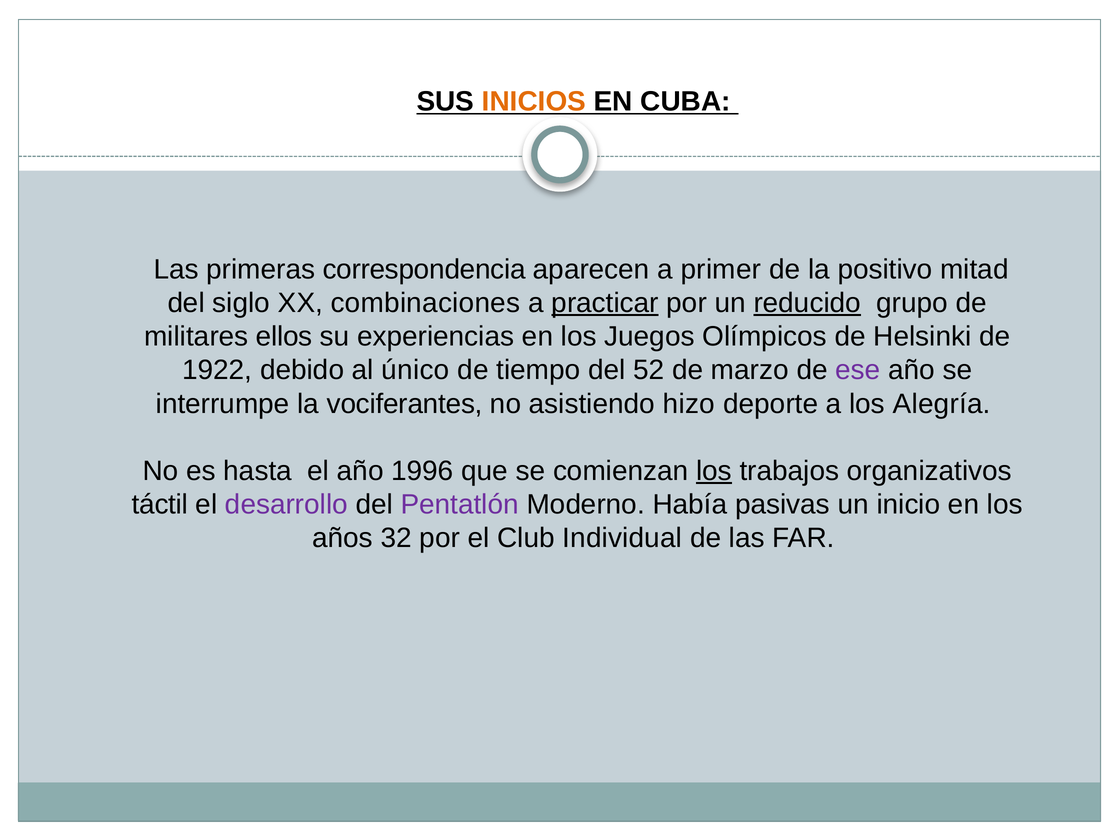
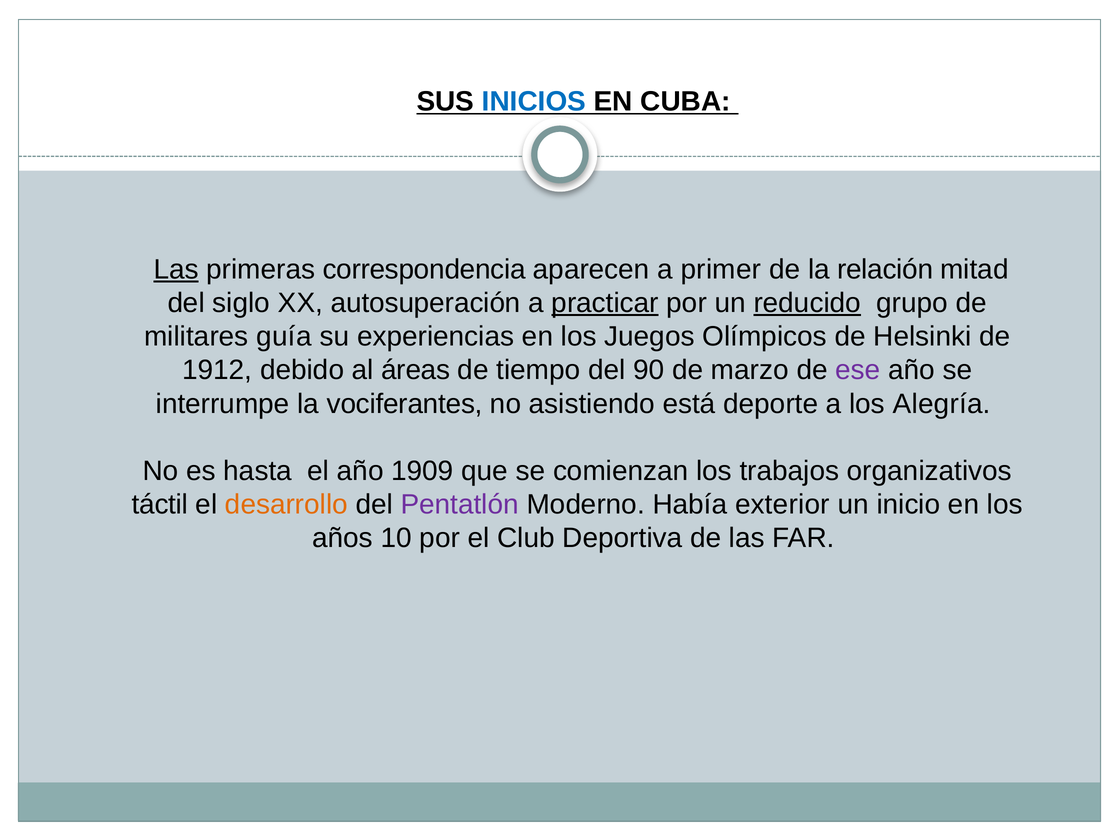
INICIOS colour: orange -> blue (534, 101)
Las underline: none -> present (176, 269)
positivo: positivo -> relación (885, 269)
combinaciones: combinaciones -> autosuperación (426, 303)
ellos: ellos -> guía (284, 337)
1922: 1922 -> 1912 (217, 370)
único: único -> áreas (416, 370)
52: 52 -> 90 (649, 370)
hizo: hizo -> está (689, 404)
1996: 1996 -> 1909 (422, 471)
los underline: present -> none (714, 471)
desarrollo colour: purple -> orange (286, 505)
pasivas: pasivas -> exterior (782, 505)
32: 32 -> 10 (396, 538)
Individual: Individual -> Deportiva (622, 538)
